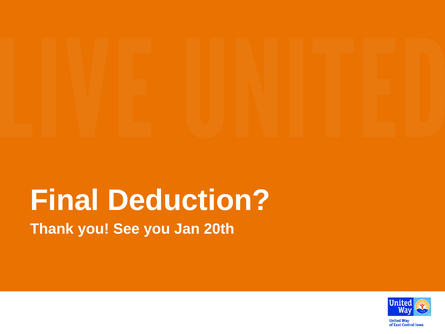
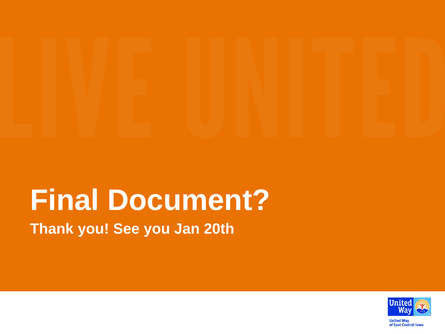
Deduction: Deduction -> Document (189, 200)
